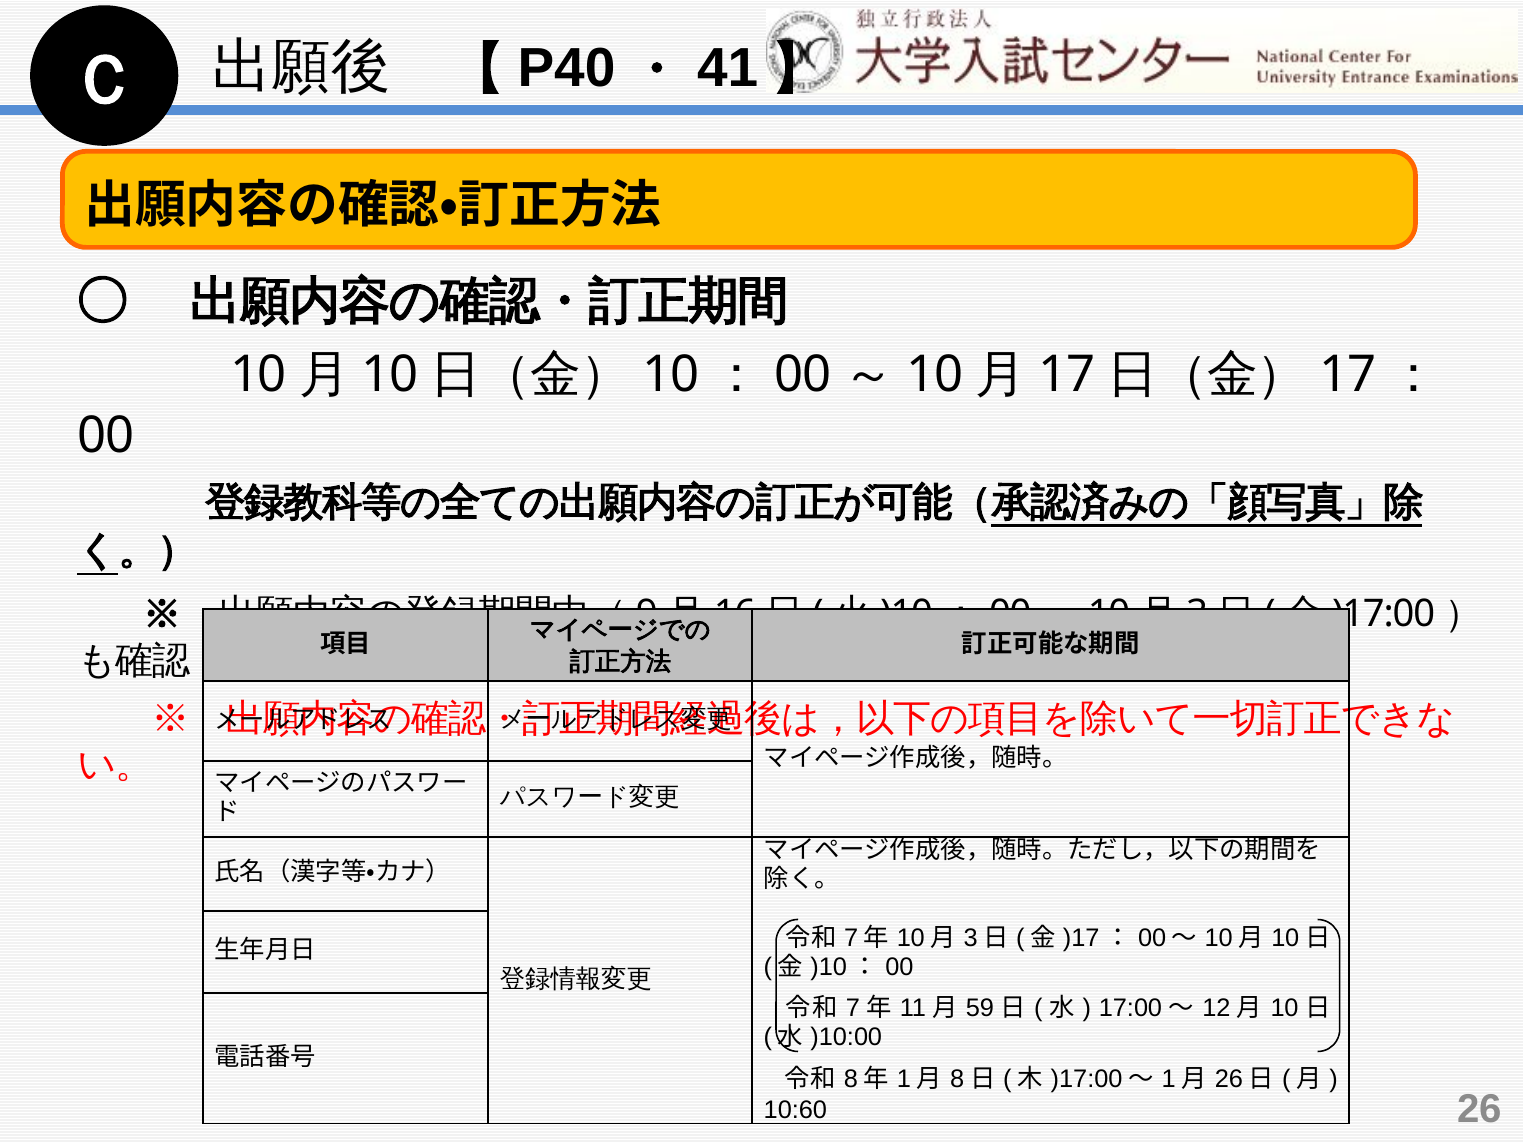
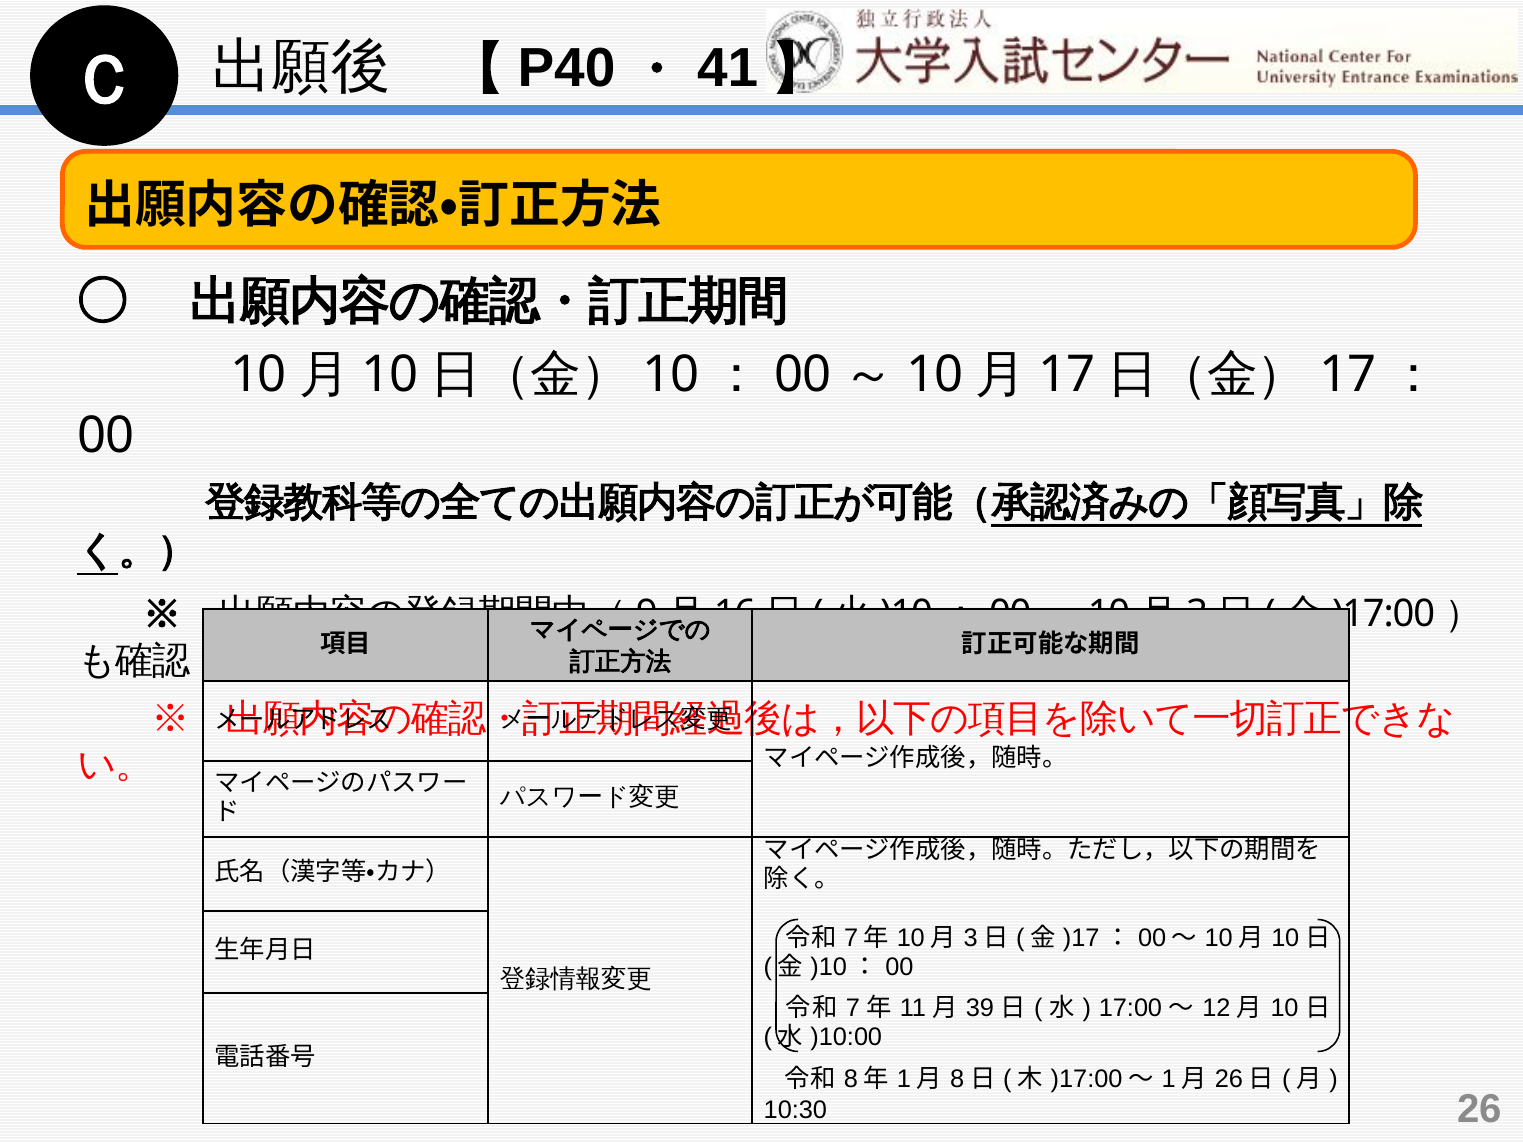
59: 59 -> 39 (980, 1008)
10:60: 10:60 -> 10:30 (795, 1109)
